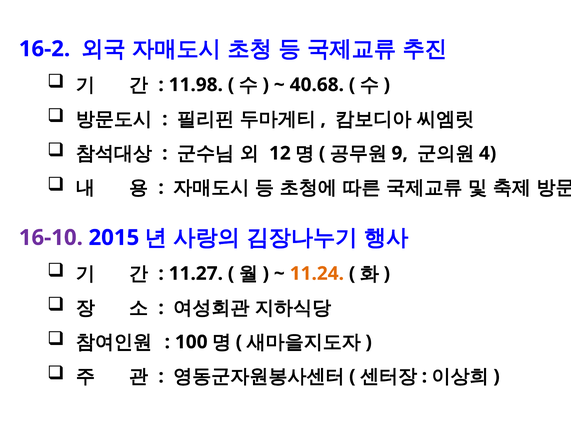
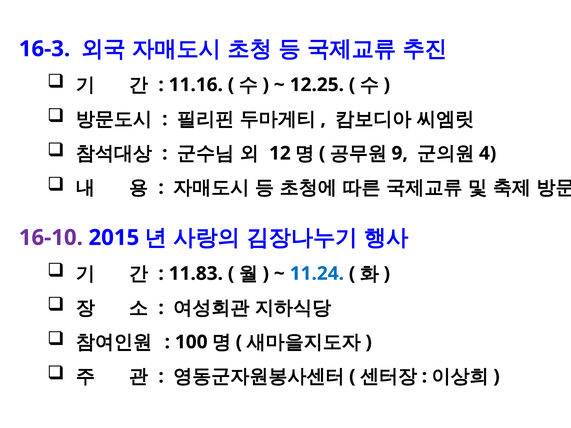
16-2: 16-2 -> 16-3 (44, 49)
11.98: 11.98 -> 11.16 (196, 85)
40.68: 40.68 -> 12.25 (317, 85)
11.27: 11.27 -> 11.83 (196, 274)
11.24 colour: orange -> blue (317, 274)
